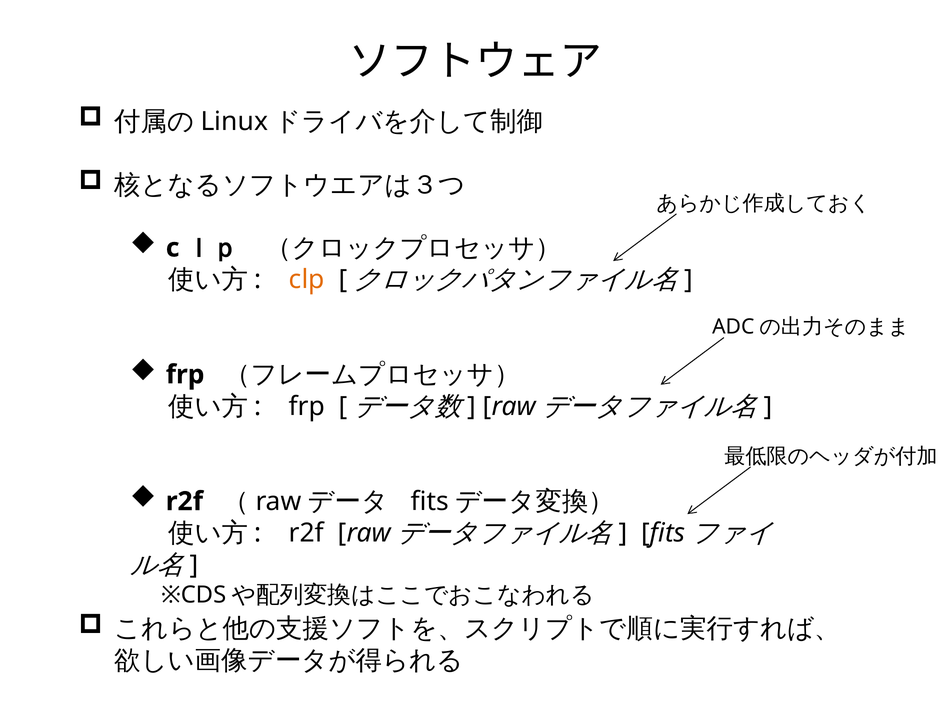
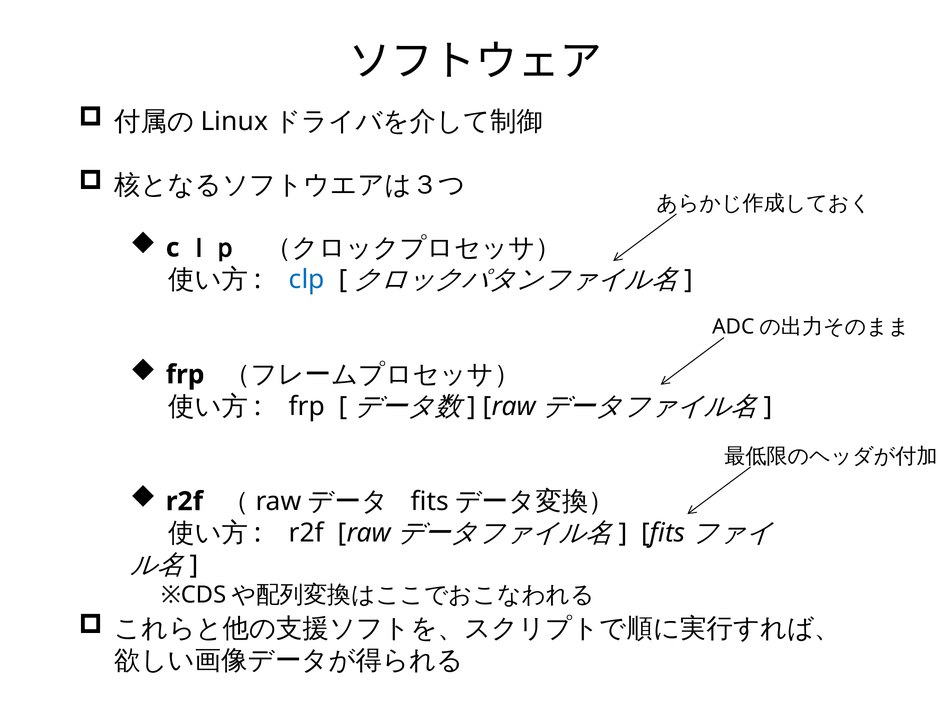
clp colour: orange -> blue (307, 280)
